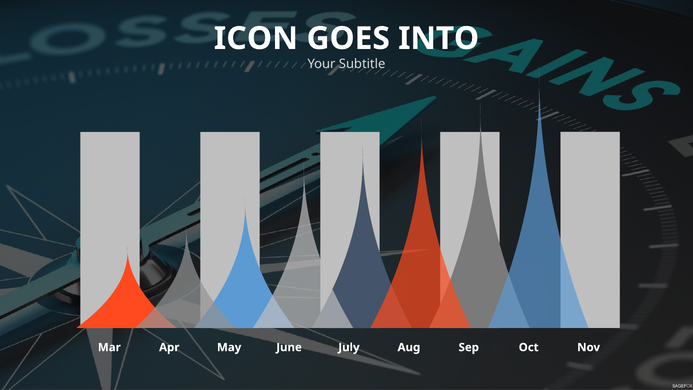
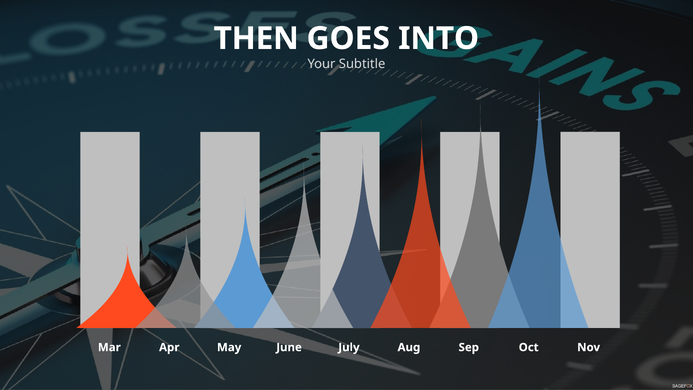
ICON: ICON -> THEN (256, 38)
